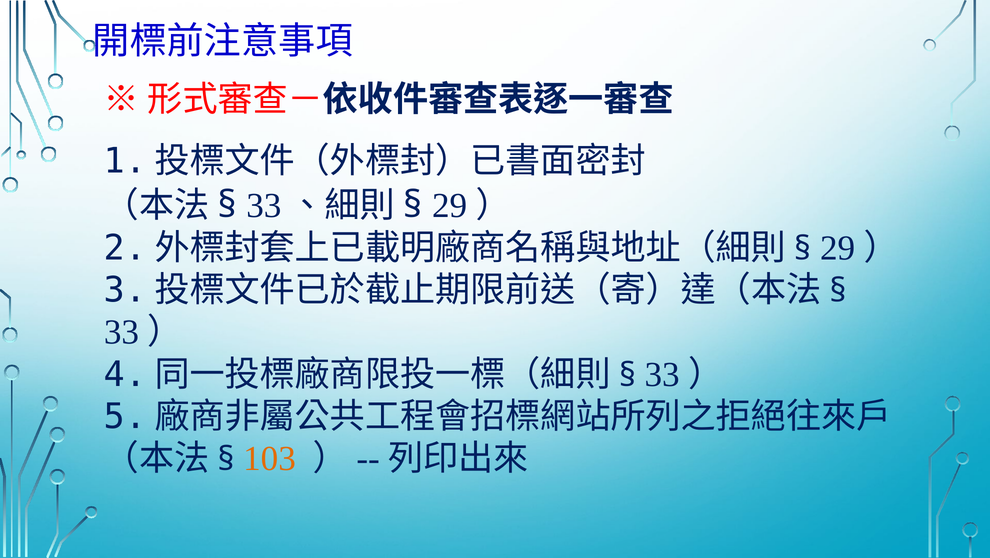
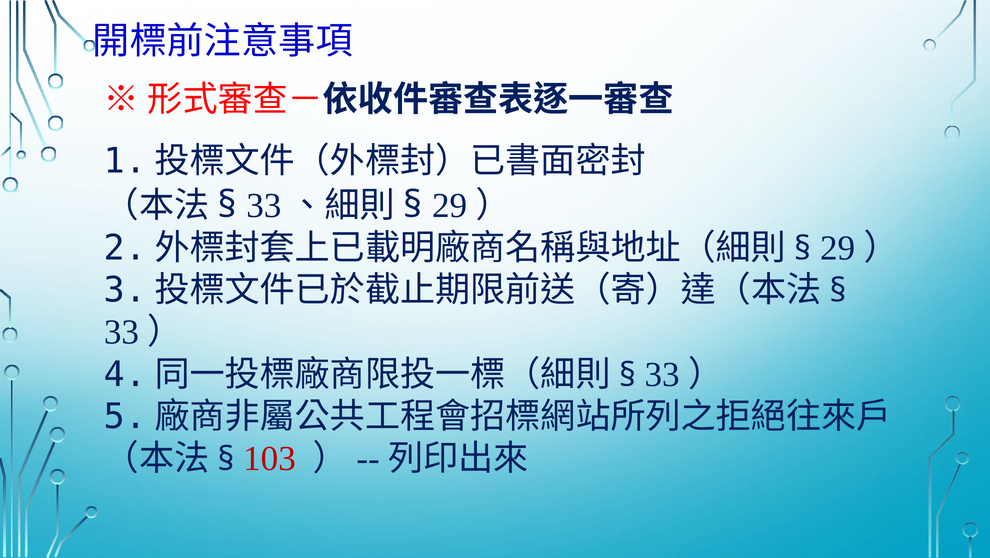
103 colour: orange -> red (269, 459)
